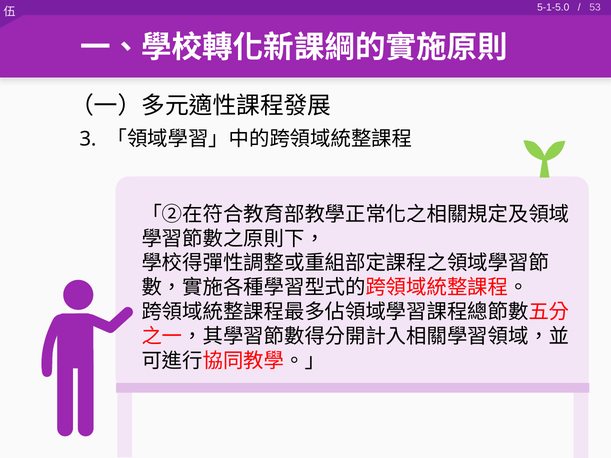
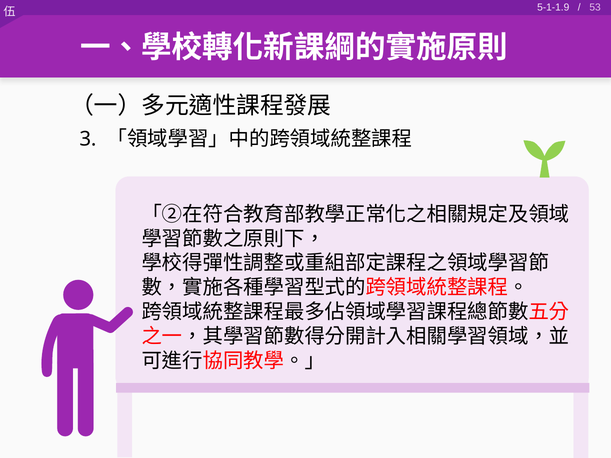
5-1-5.0: 5-1-5.0 -> 5-1-1.9 (553, 7)
